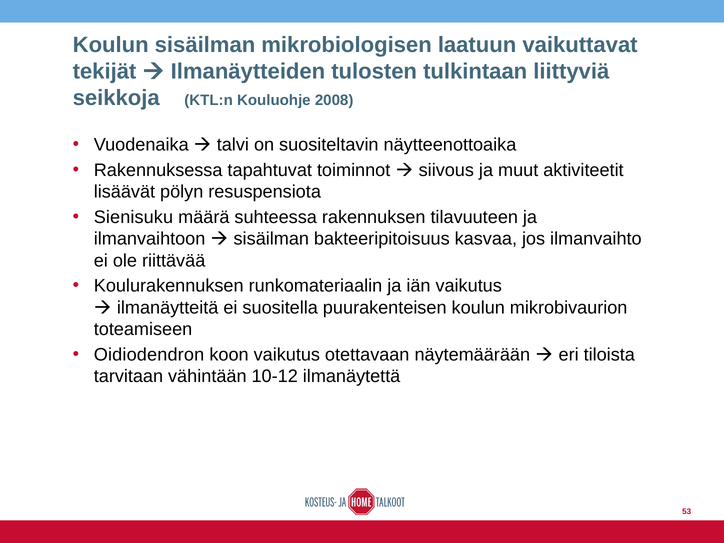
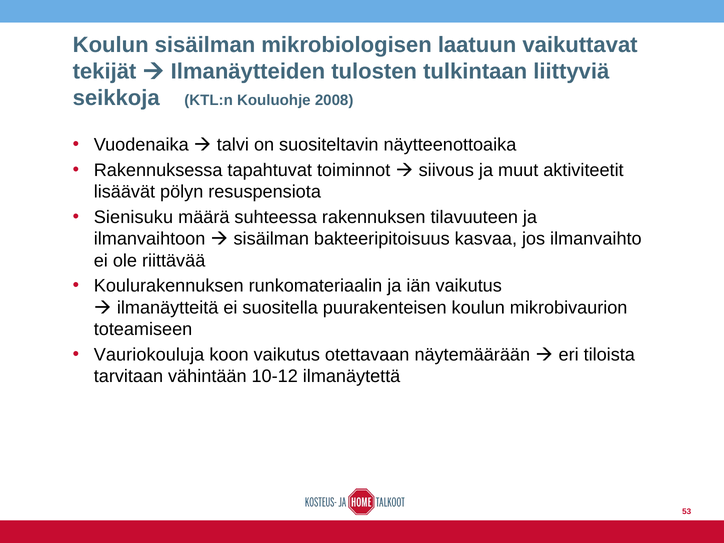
Oidiodendron: Oidiodendron -> Vauriokouluja (149, 355)
